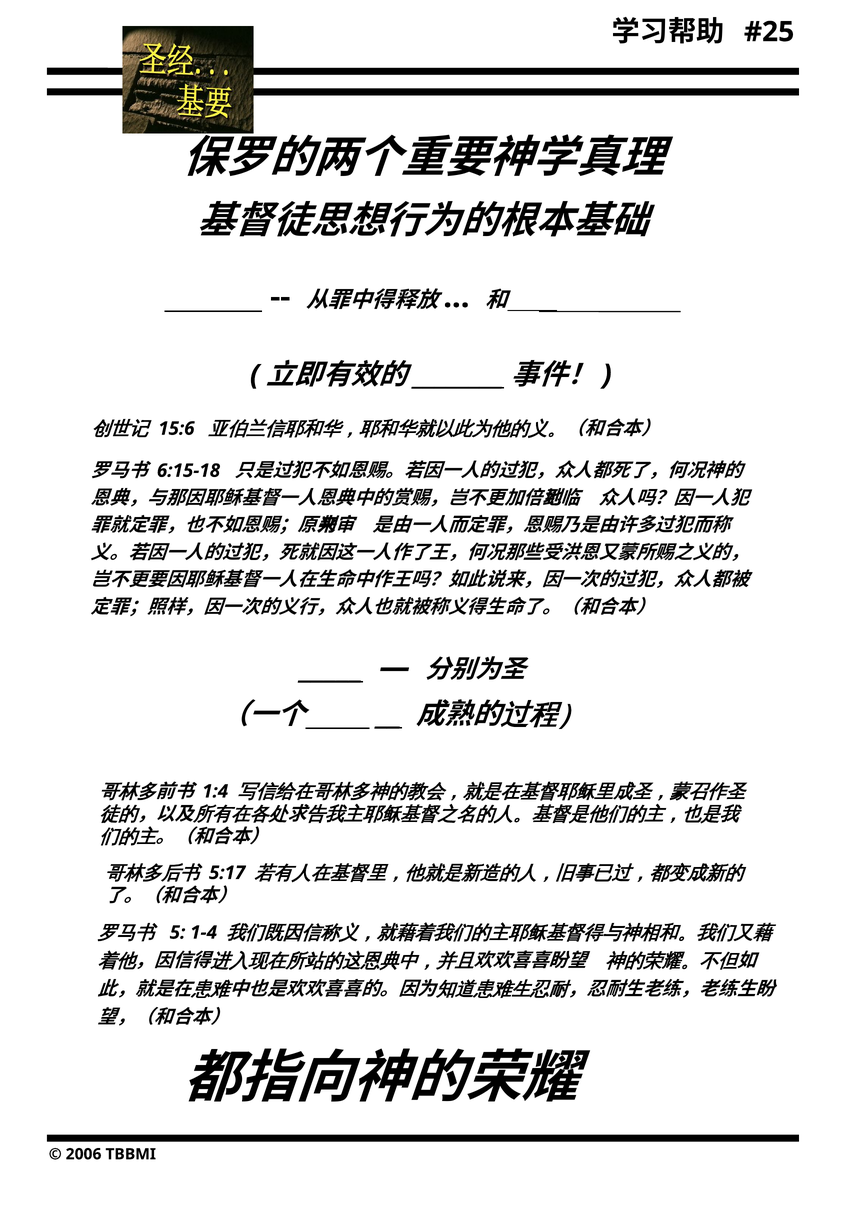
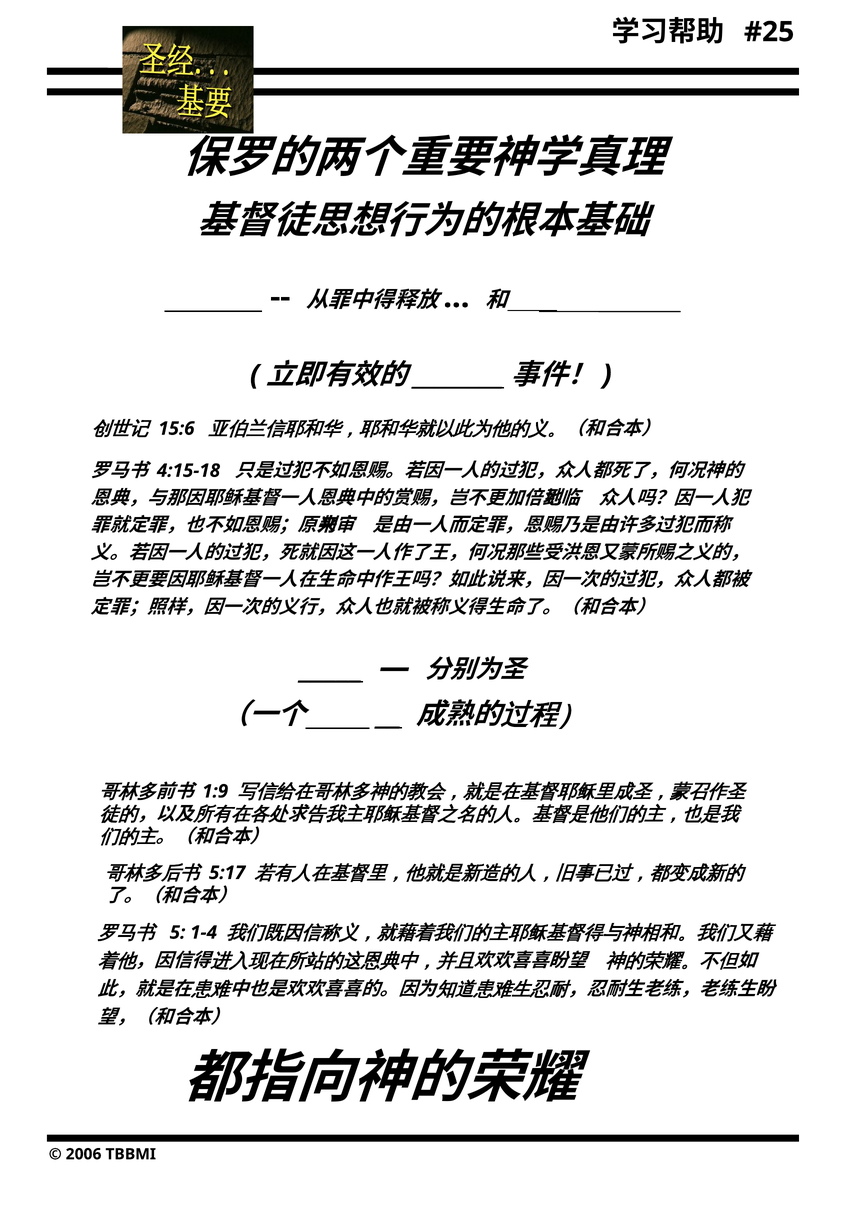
6:15-18: 6:15-18 -> 4:15-18 (188, 471)
1:4: 1:4 -> 1:9 (215, 791)
